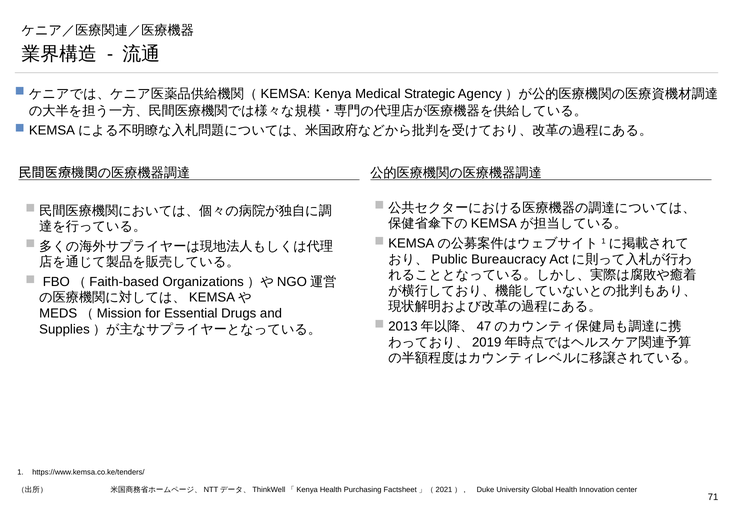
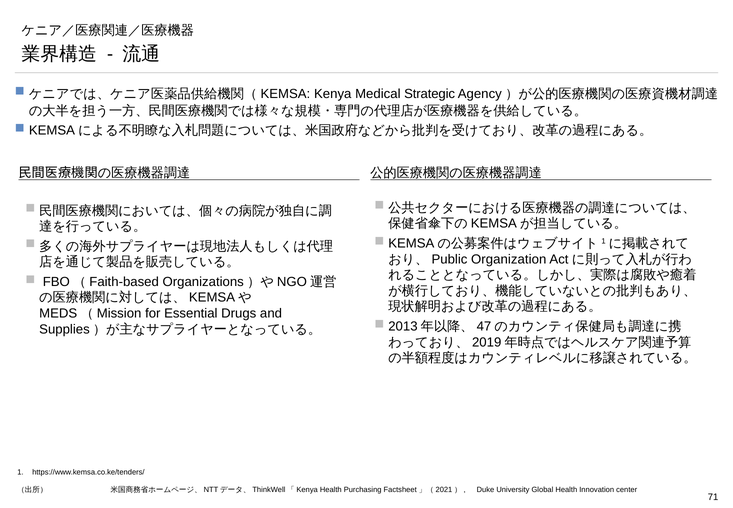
Bureaucracy: Bureaucracy -> Organization (509, 259)
